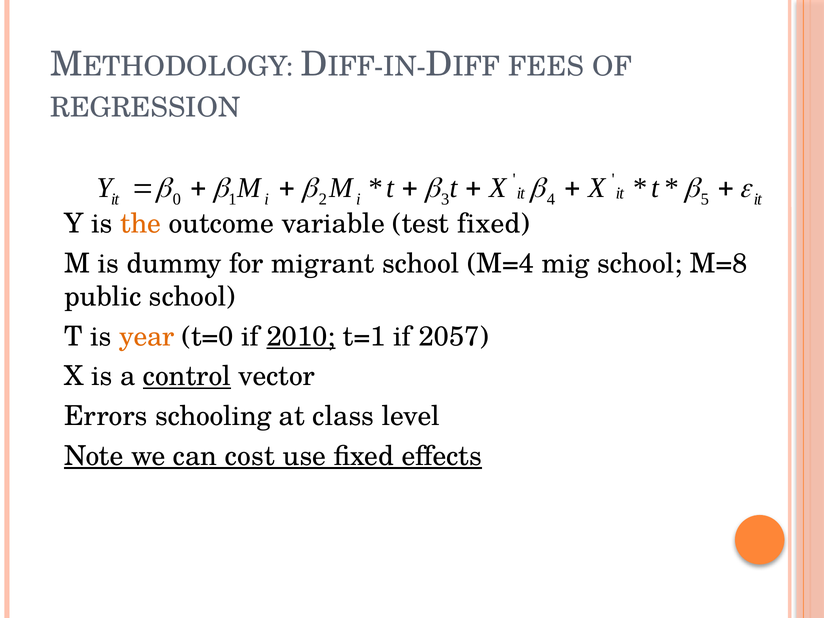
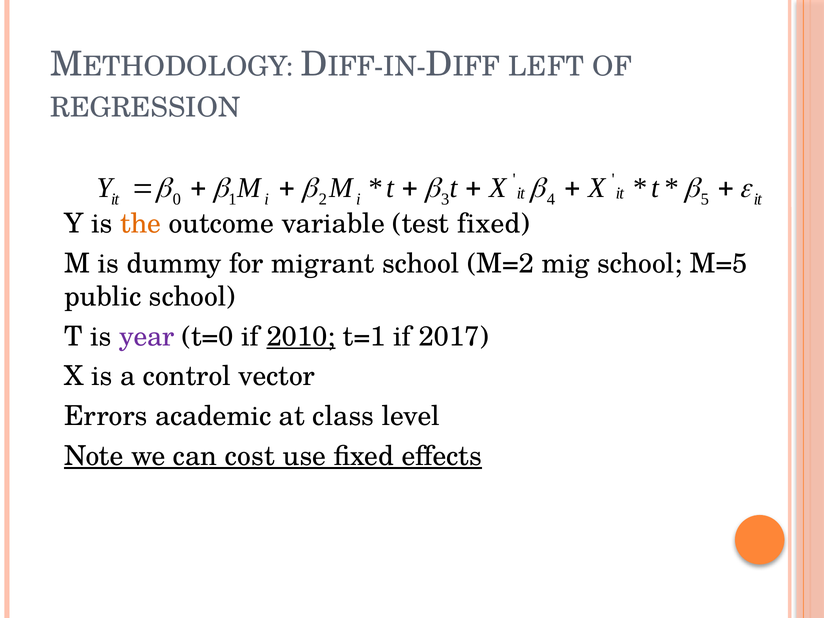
FEES: FEES -> LEFT (546, 67)
M=4: M=4 -> M=2 (501, 264)
M=8: M=8 -> M=5 (719, 264)
year colour: orange -> purple (147, 336)
2057: 2057 -> 2017 (454, 336)
control underline: present -> none (187, 376)
schooling: schooling -> academic (213, 416)
